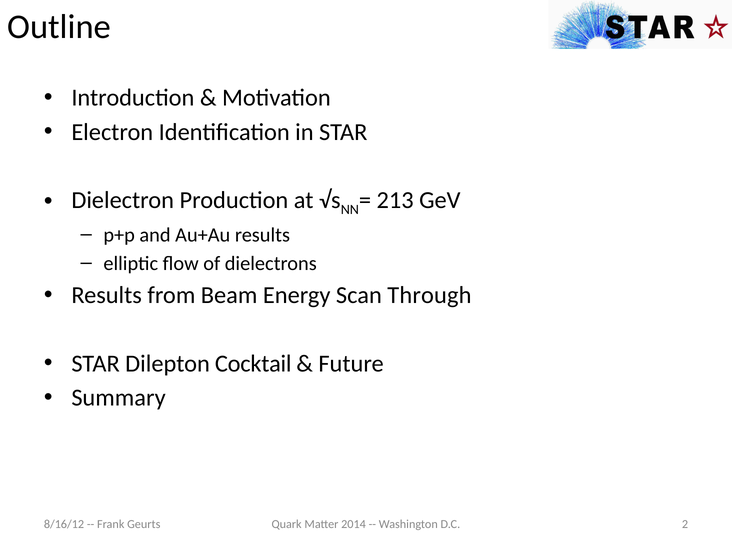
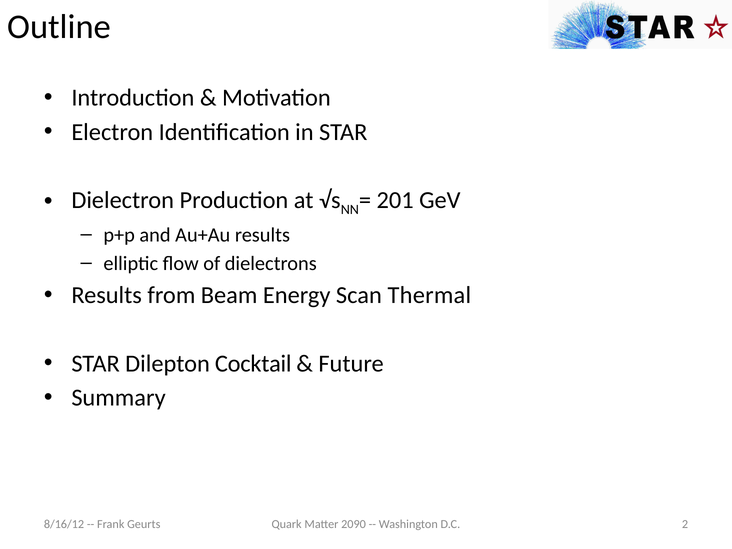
213: 213 -> 201 (395, 200)
Through: Through -> Thermal (429, 295)
2014: 2014 -> 2090 (354, 524)
